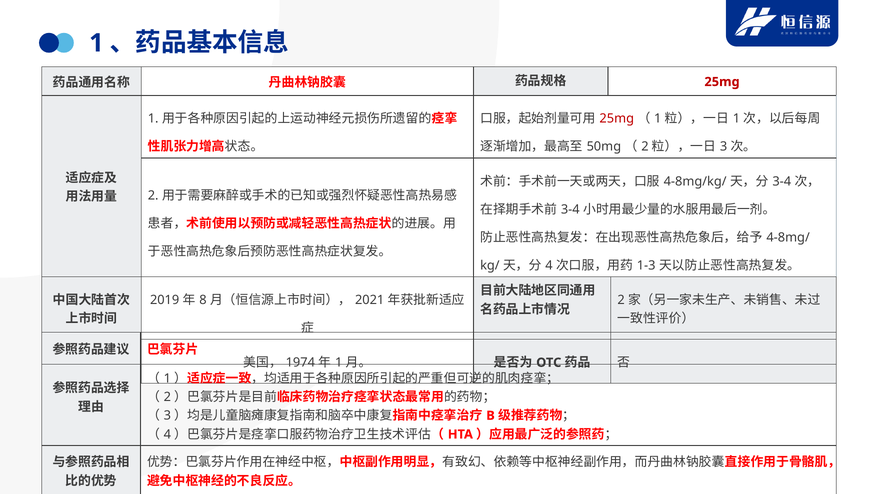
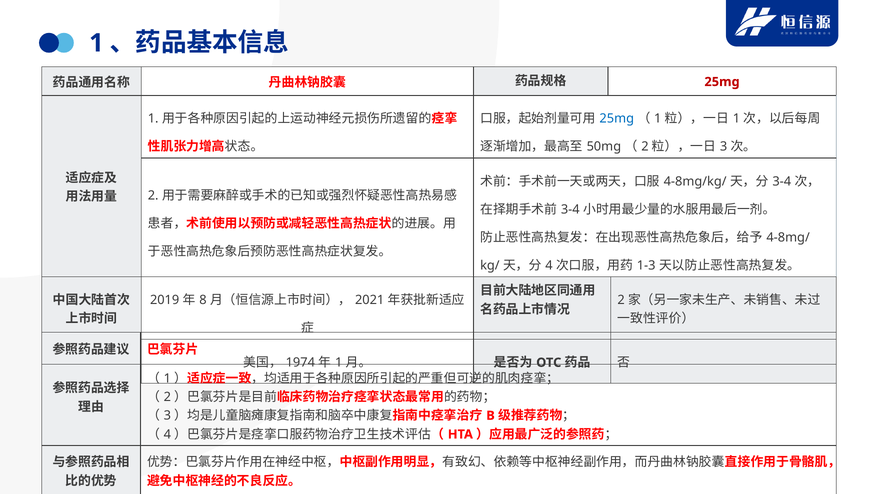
25mg colour: red -> blue (617, 119)
